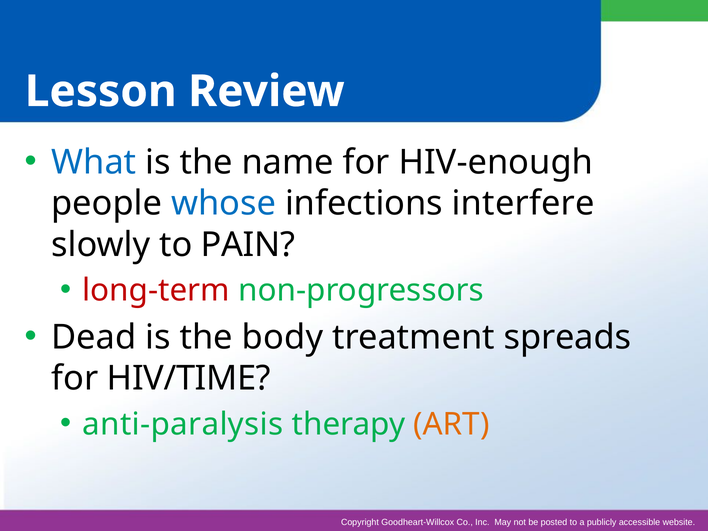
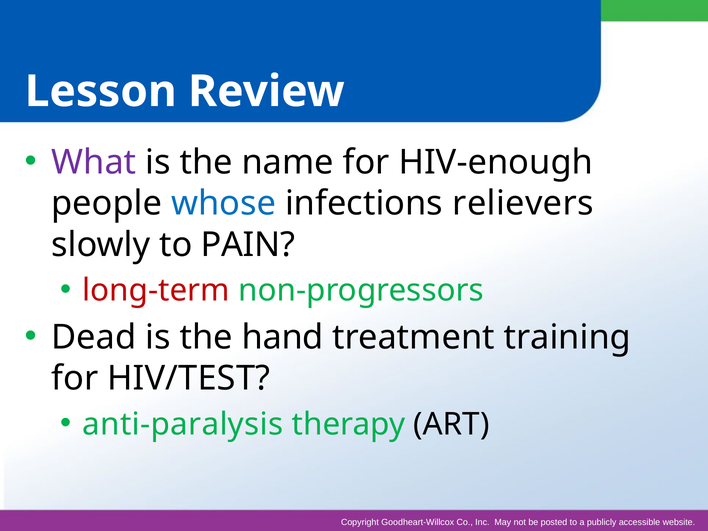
What colour: blue -> purple (94, 162)
interfere: interfere -> relievers (523, 204)
body: body -> hand (283, 337)
spreads: spreads -> training (567, 337)
HIV/TIME: HIV/TIME -> HIV/TEST (189, 378)
ART colour: orange -> black (451, 424)
